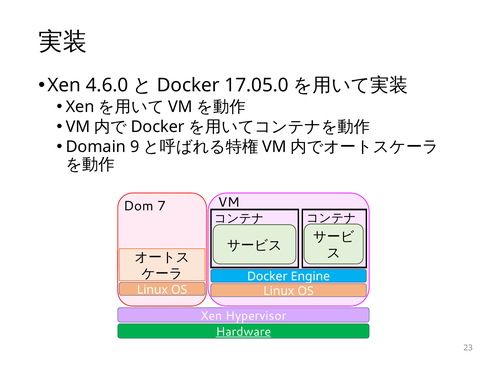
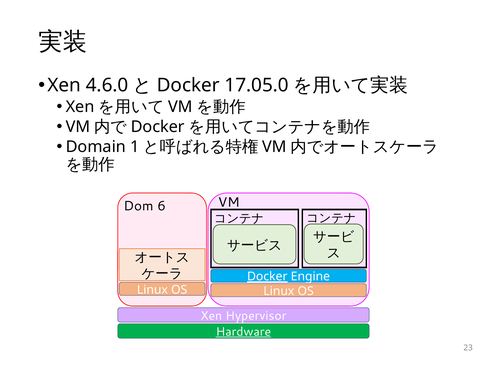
9: 9 -> 1 (135, 147)
7: 7 -> 6 (162, 206)
Docker underline: none -> present (267, 277)
